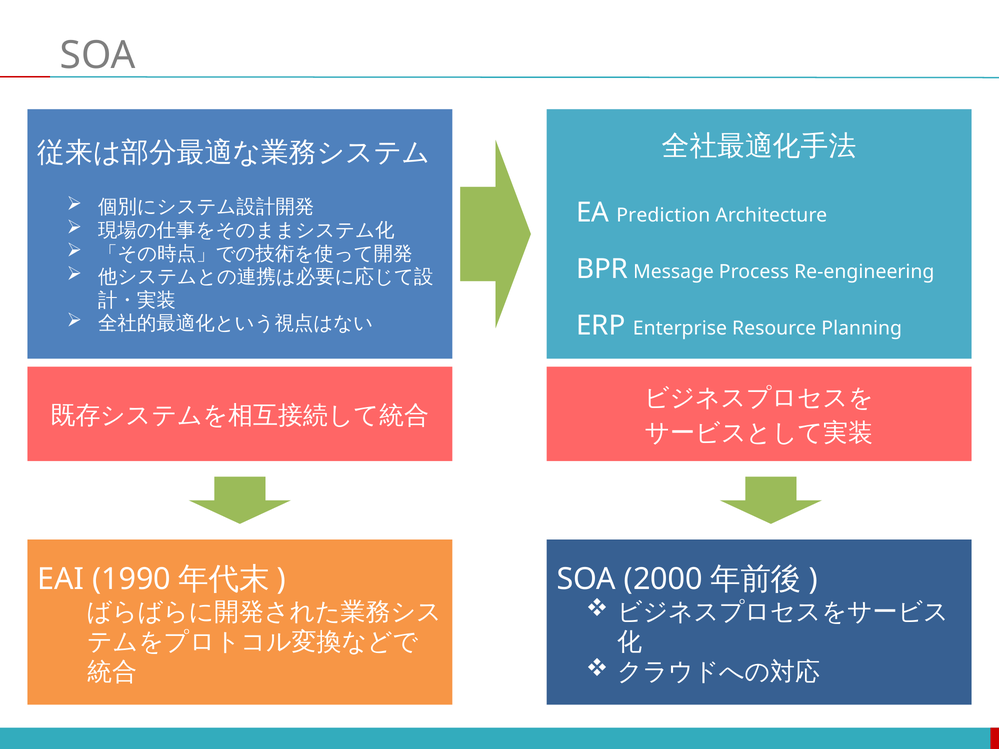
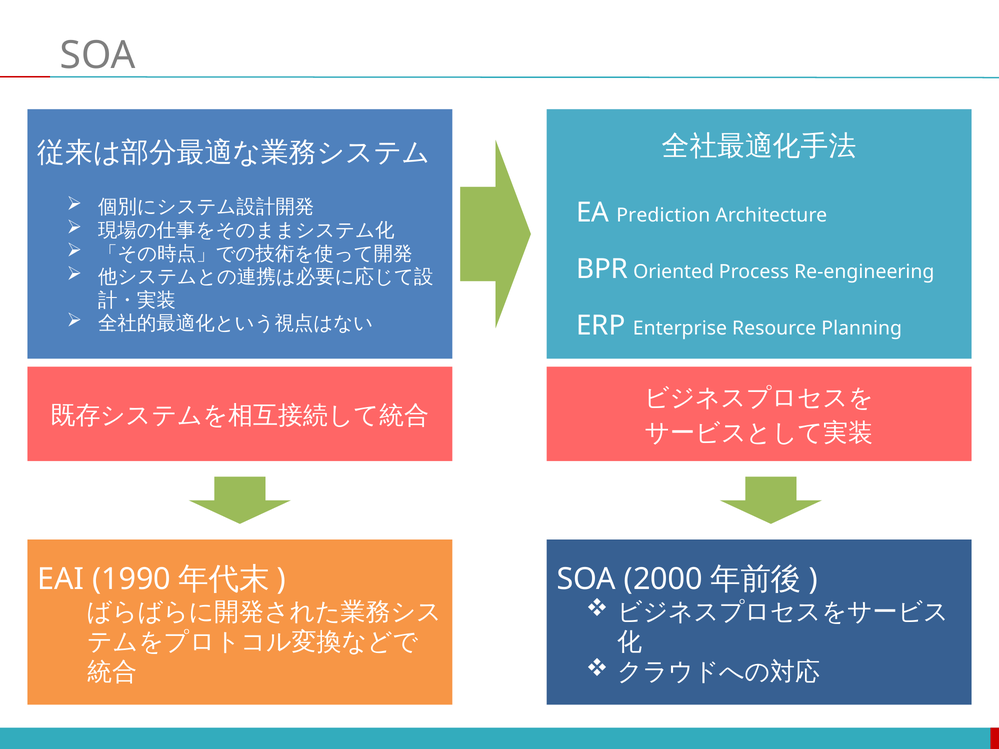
Message: Message -> Oriented (674, 272)
